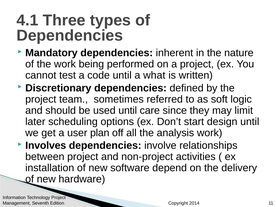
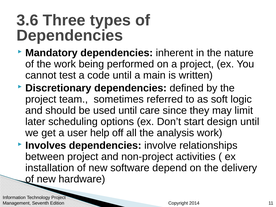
4.1: 4.1 -> 3.6 (27, 20)
what: what -> main (154, 75)
plan: plan -> help (100, 133)
